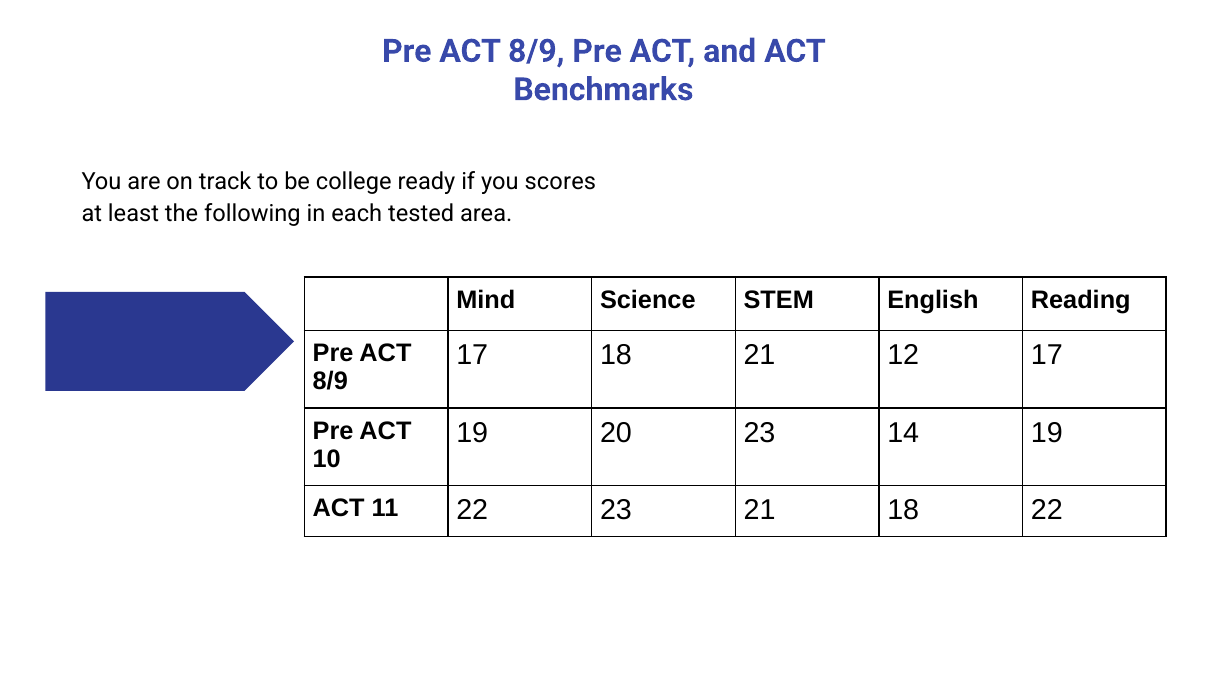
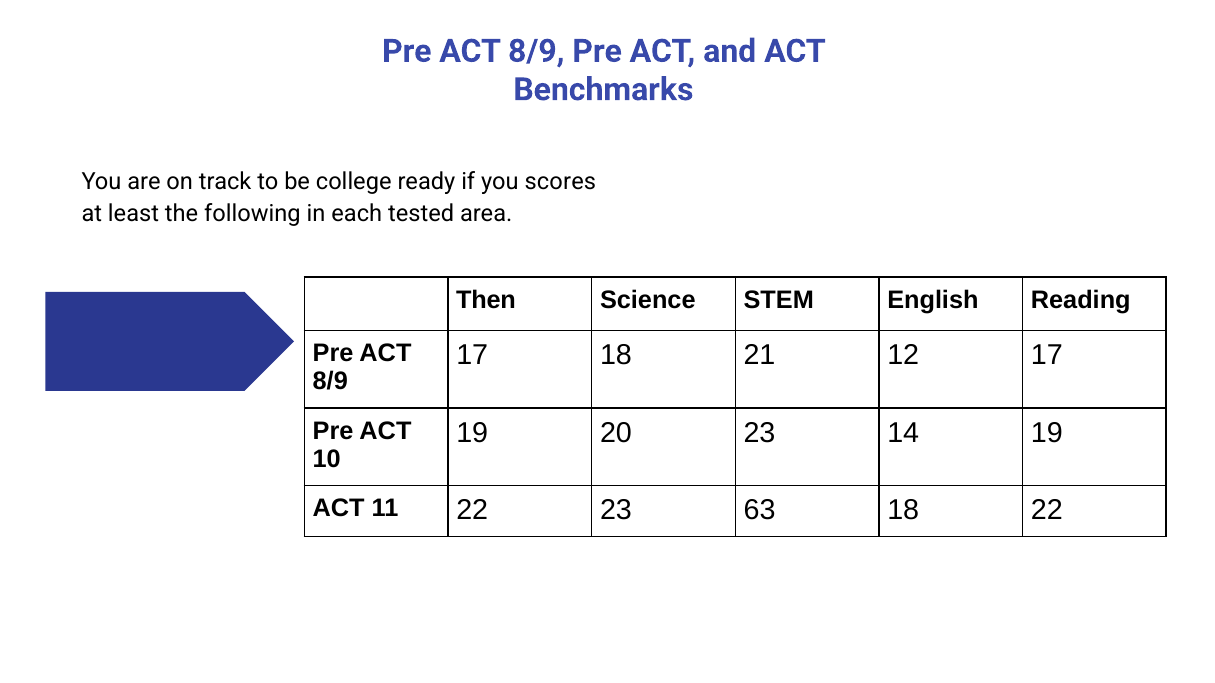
Mind: Mind -> Then (486, 300)
23 21: 21 -> 63 (760, 511)
